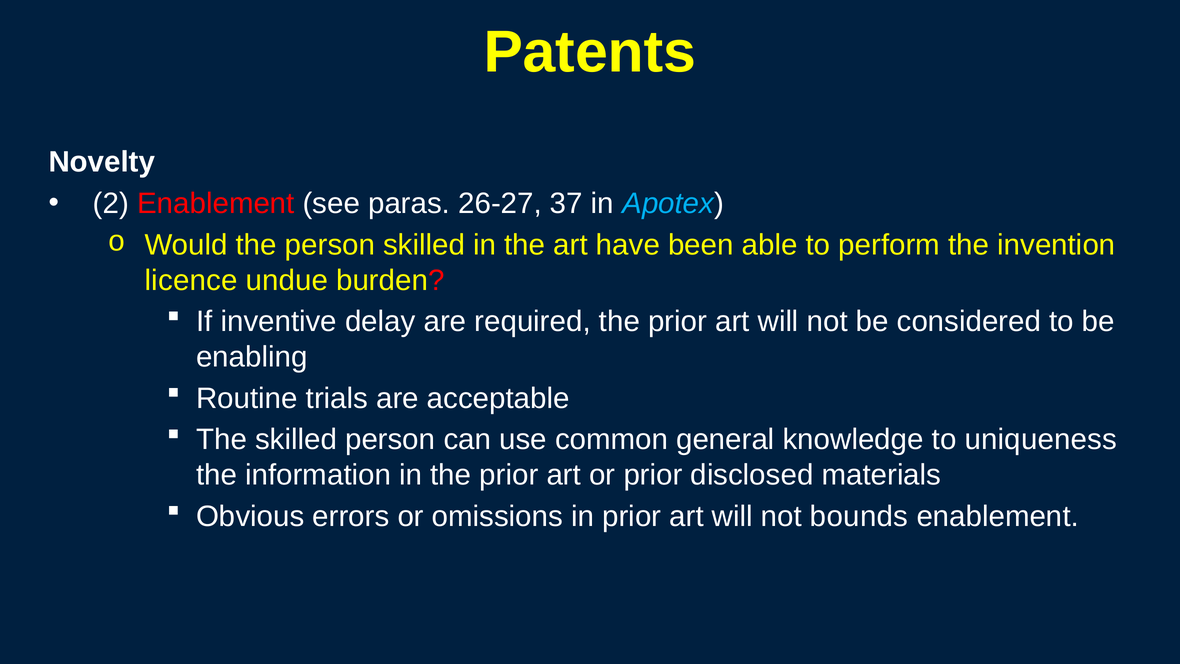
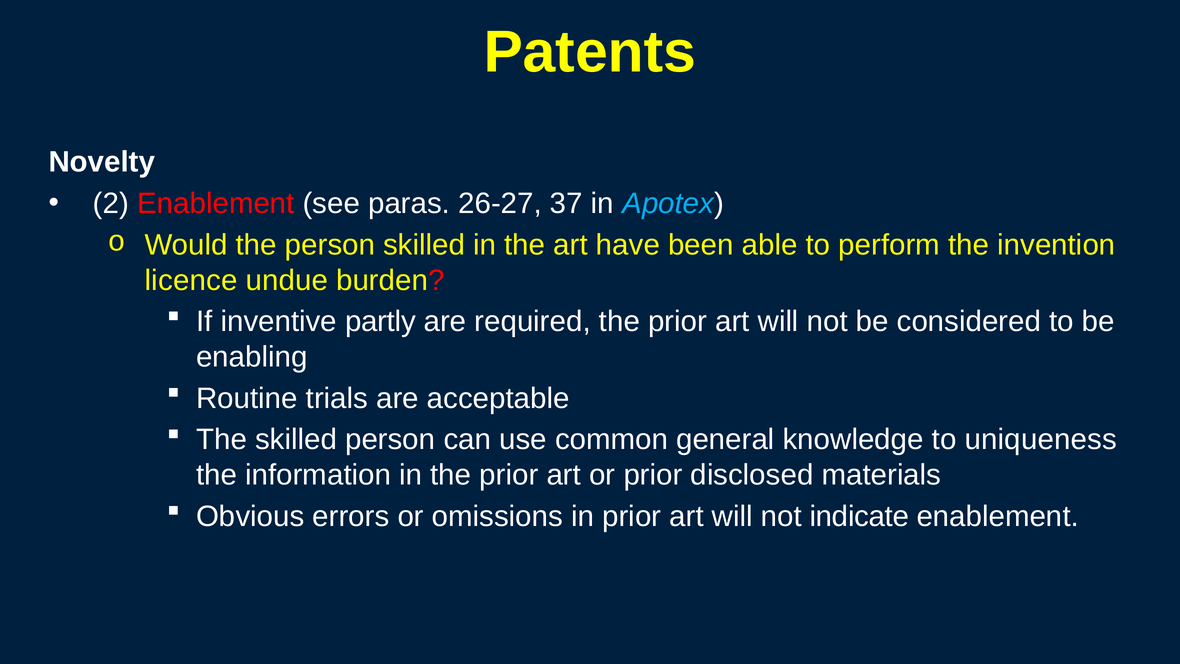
delay: delay -> partly (380, 322)
bounds: bounds -> indicate (859, 516)
